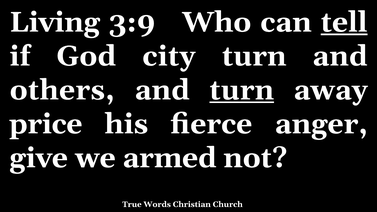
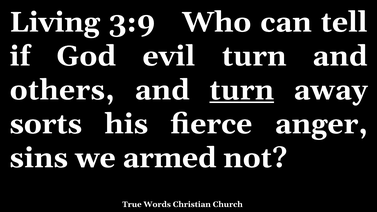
tell underline: present -> none (344, 22)
city: city -> evil (169, 56)
price: price -> sorts (46, 124)
give: give -> sins (39, 158)
